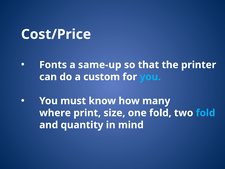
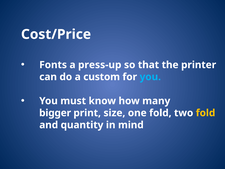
same-up: same-up -> press-up (100, 65)
where: where -> bigger (55, 113)
fold colour: light blue -> yellow (206, 113)
